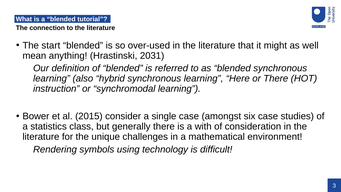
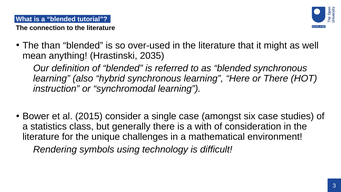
start: start -> than (51, 45)
2031: 2031 -> 2035 (152, 56)
